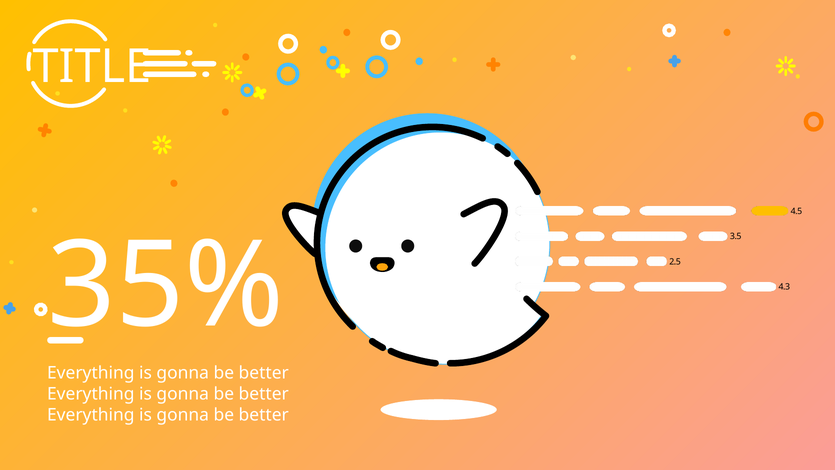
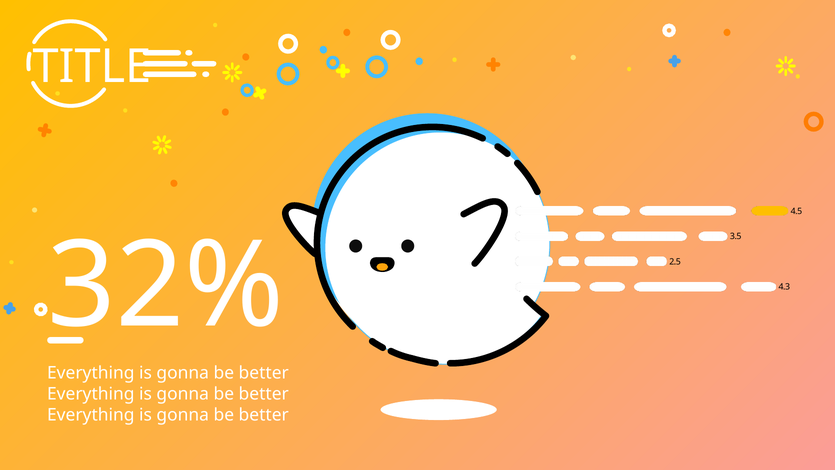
35%: 35% -> 32% (166, 286)
